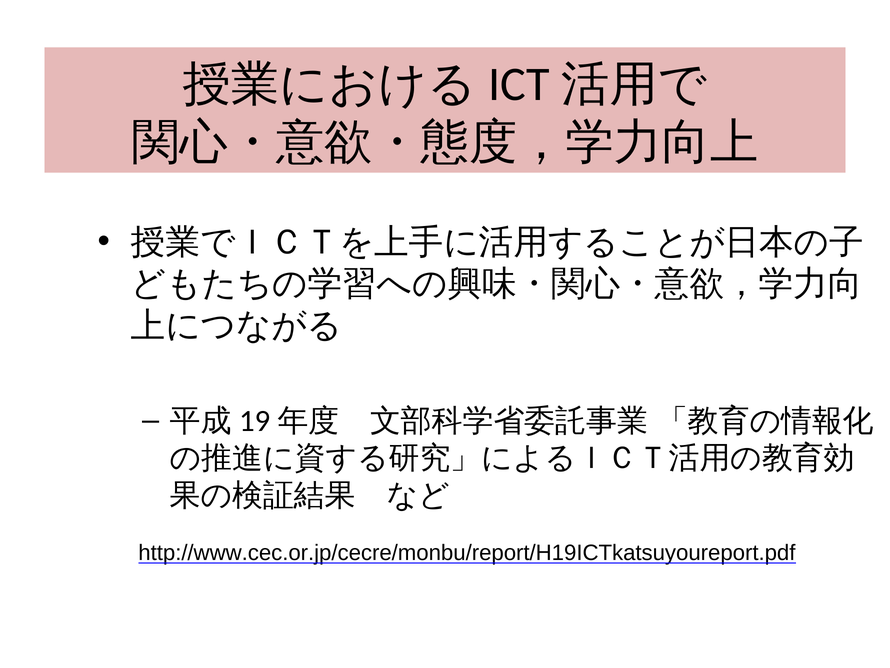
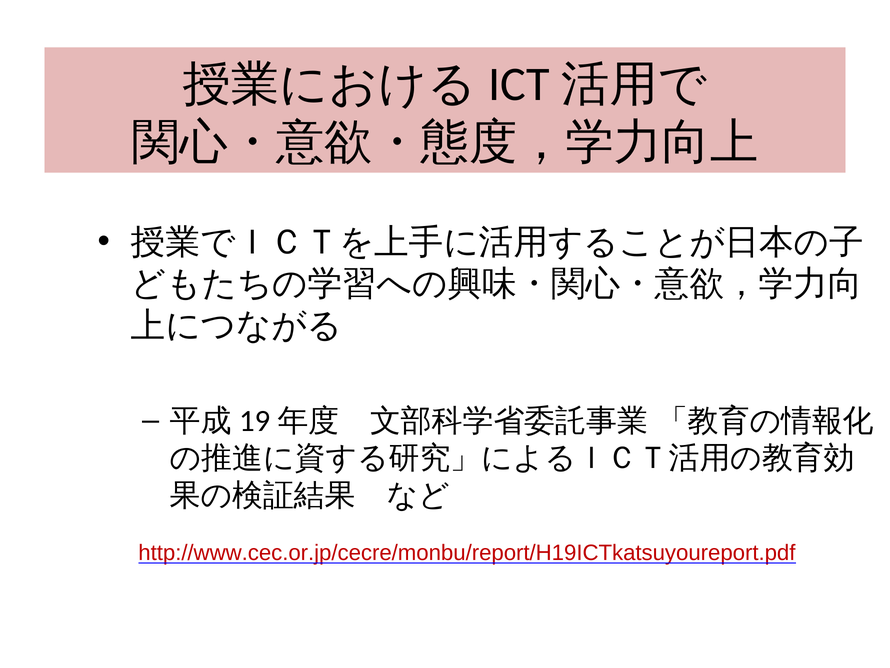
http://www.cec.or.jp/cecre/monbu/report/H19ICTkatsuyoureport.pdf colour: black -> red (467, 553)
